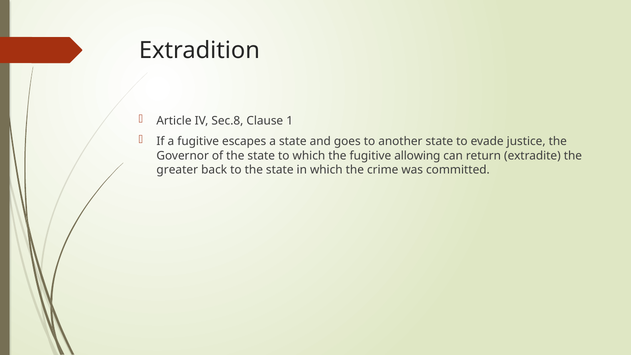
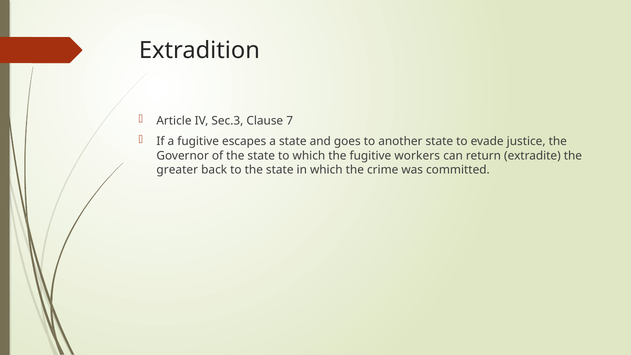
Sec.8: Sec.8 -> Sec.3 (227, 121)
1: 1 -> 7 (290, 121)
allowing: allowing -> workers (417, 156)
